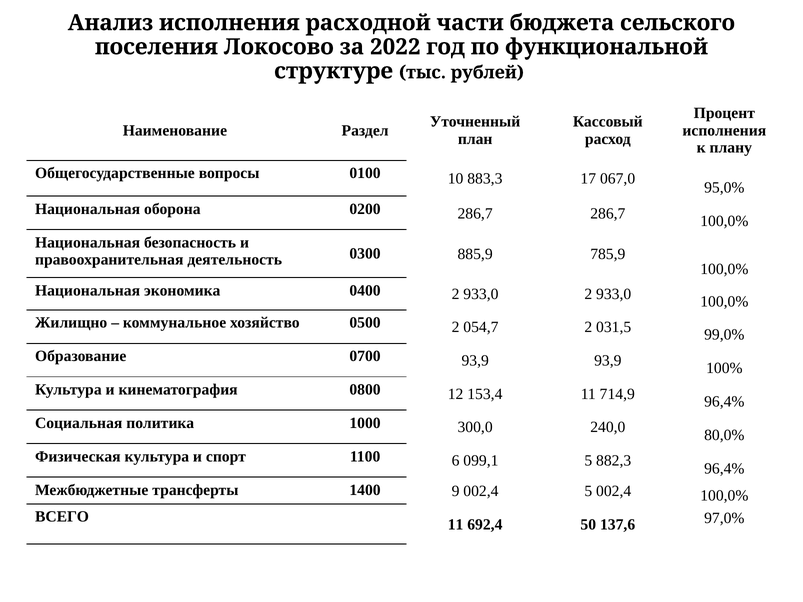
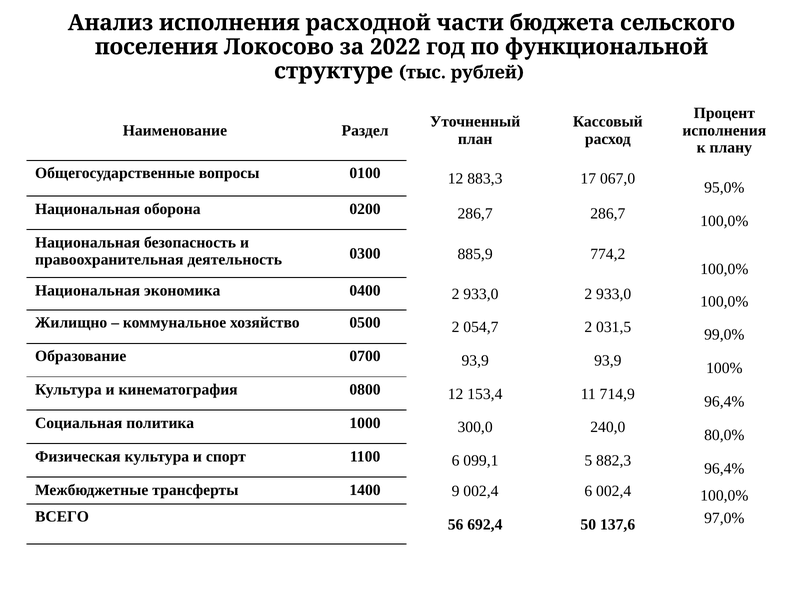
0100 10: 10 -> 12 (456, 179)
785,9: 785,9 -> 774,2 (608, 254)
002,4 5: 5 -> 6 (588, 491)
ВСЕГО 11: 11 -> 56 (456, 525)
